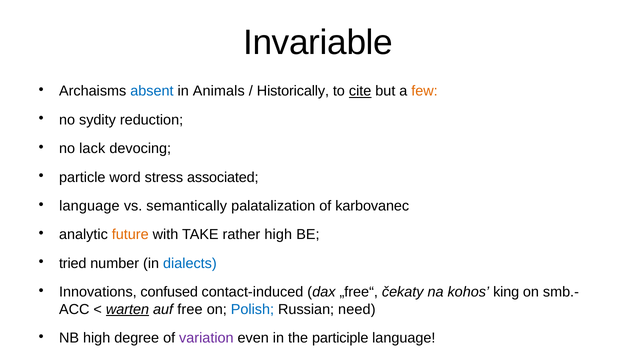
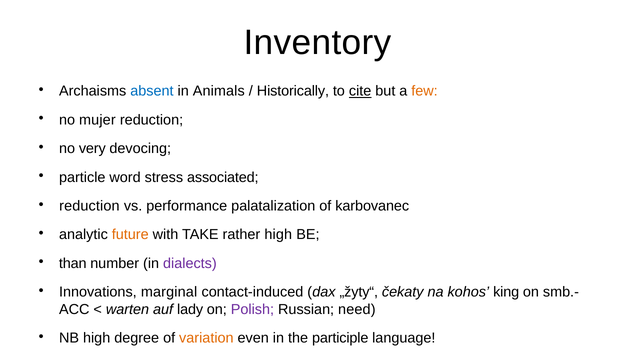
Invariable: Invariable -> Inventory (318, 43)
sydity: sydity -> mujer (97, 120)
lack: lack -> very (92, 149)
language: language -> reduction (89, 206)
semantically: semantically -> performance (187, 206)
tried: tried -> than (73, 263)
dialects colour: blue -> purple (190, 263)
confused: confused -> marginal (169, 292)
„free“: „free“ -> „žyty“ (359, 292)
warten underline: present -> none (127, 309)
free: free -> lady (190, 309)
Polish colour: blue -> purple (252, 309)
variation colour: purple -> orange (206, 338)
